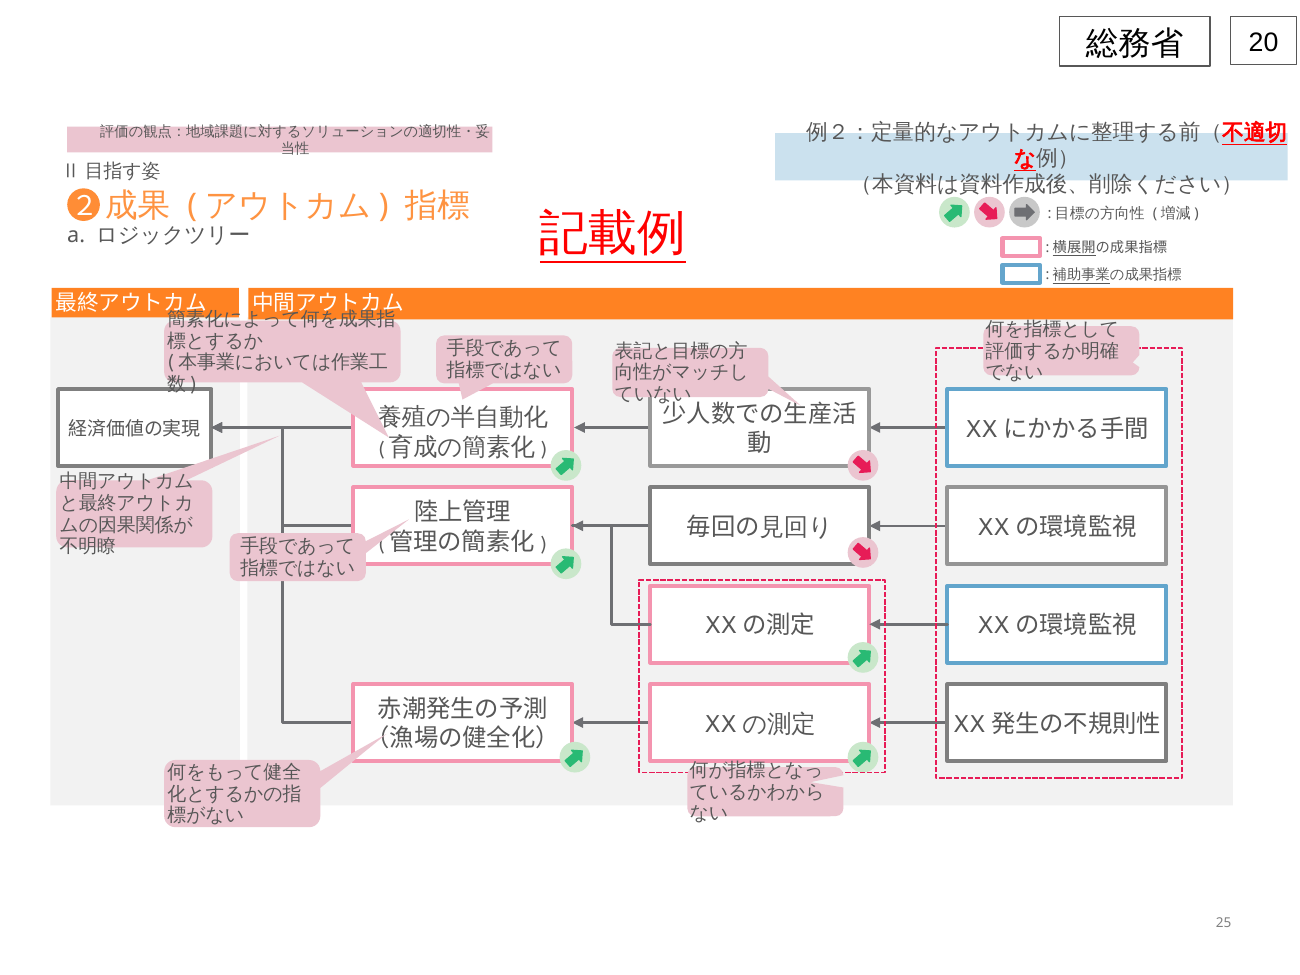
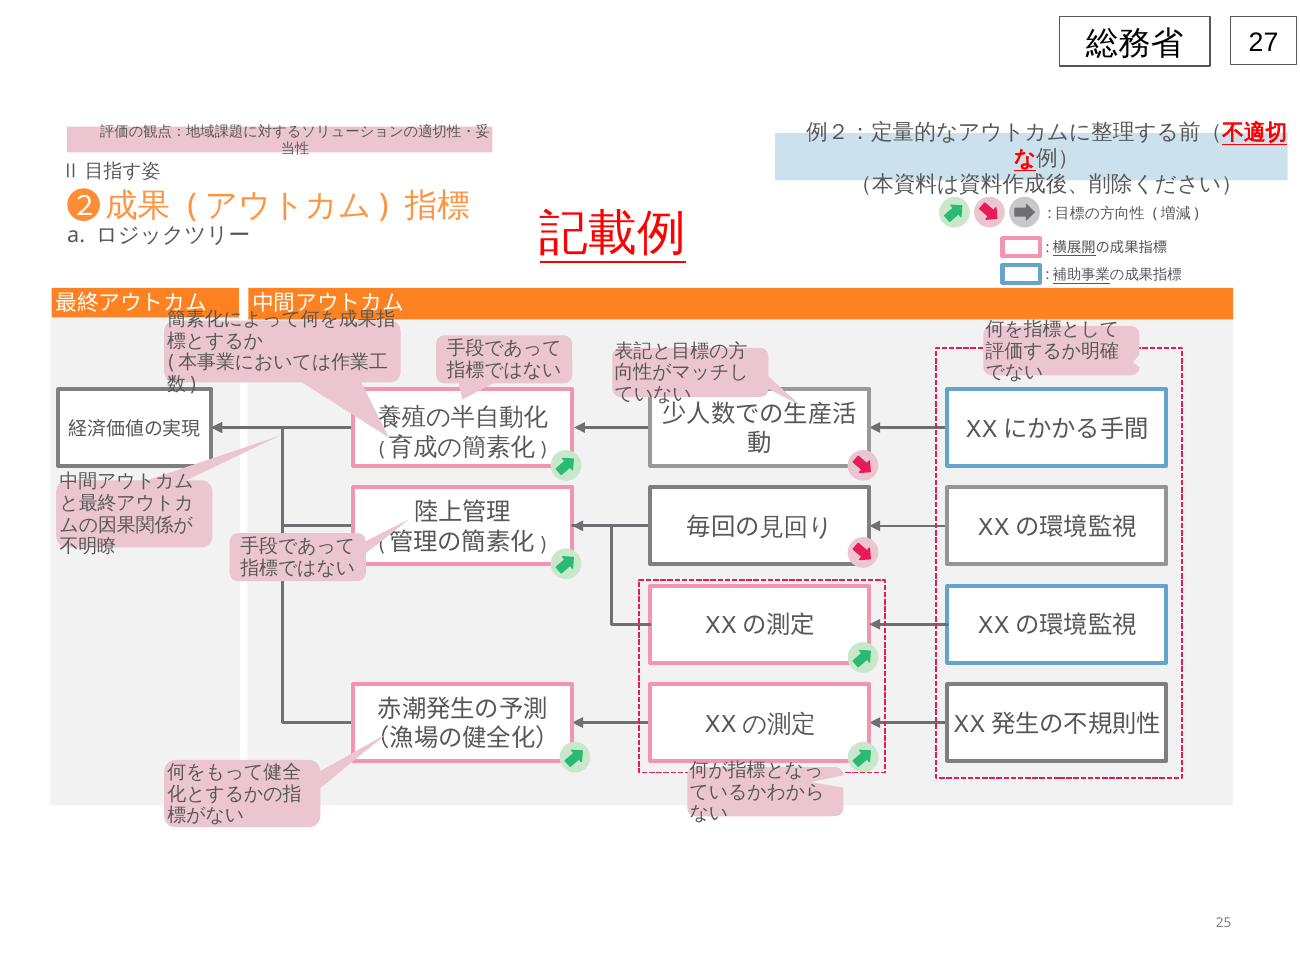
20: 20 -> 27 (1264, 42)
